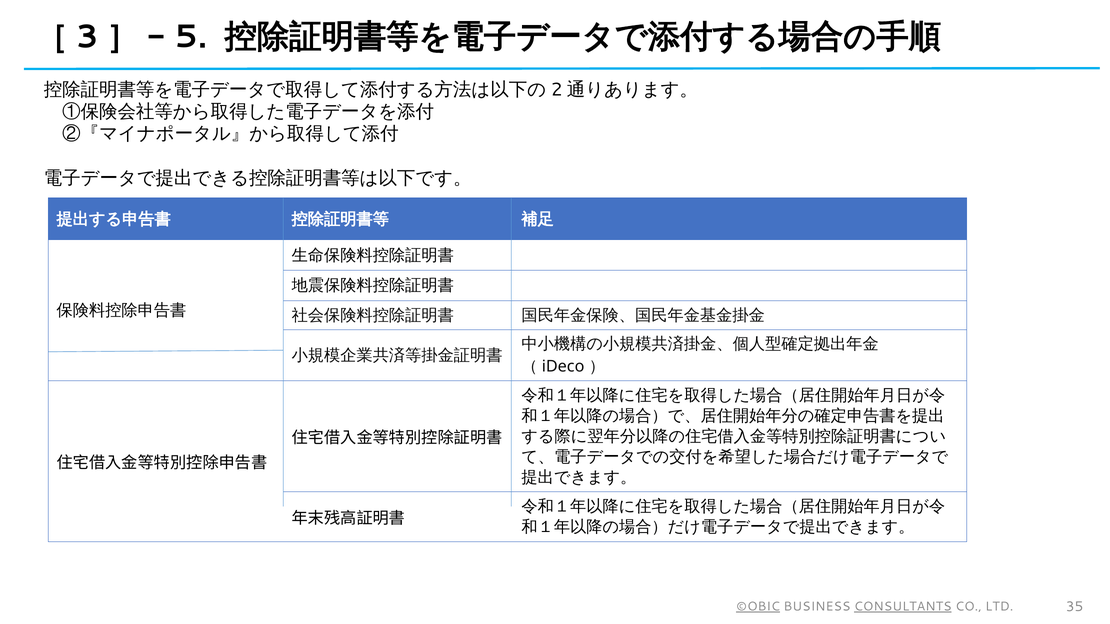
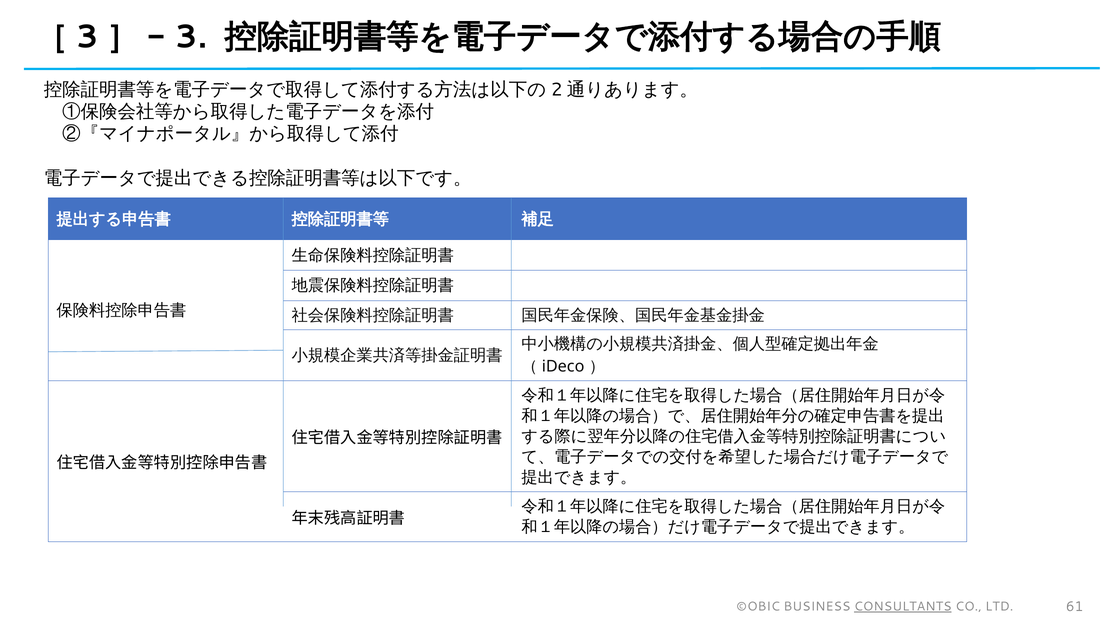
5: 5 -> 3 (191, 37)
©OBIC underline: present -> none (758, 607)
35: 35 -> 61 (1075, 607)
